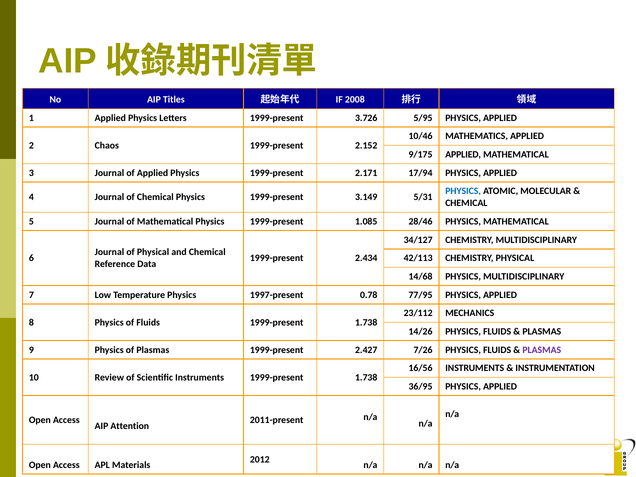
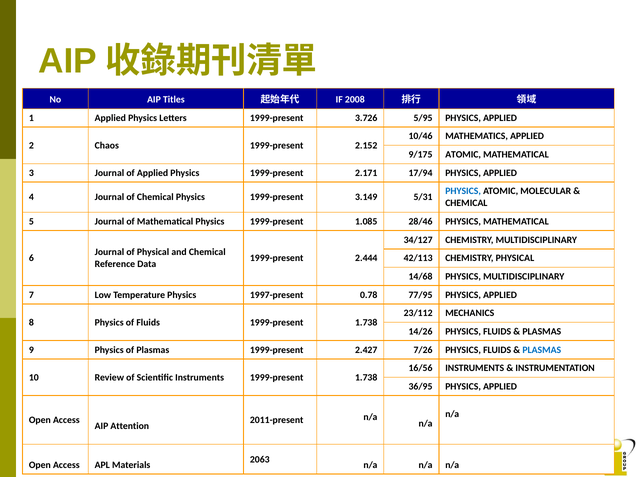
9/175 APPLIED: APPLIED -> ATOMIC (463, 155)
2.434: 2.434 -> 2.444 (366, 258)
PLASMAS colour: purple -> blue (542, 350)
2012: 2012 -> 2063 (260, 459)
